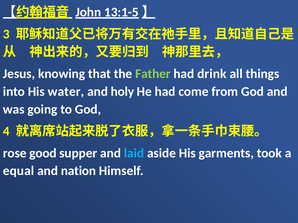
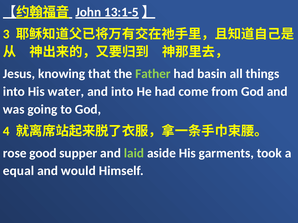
drink: drink -> basin (212, 74)
and holy: holy -> into (122, 92)
laid colour: light blue -> light green (134, 153)
nation: nation -> would (78, 171)
